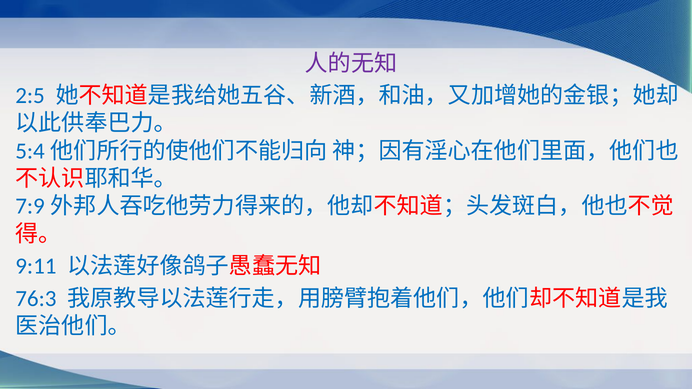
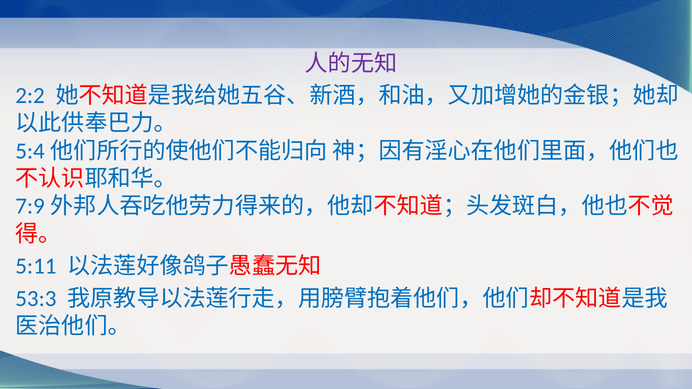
2:5: 2:5 -> 2:2 (30, 96)
9:11: 9:11 -> 5:11 (36, 266)
76:3: 76:3 -> 53:3 (36, 299)
